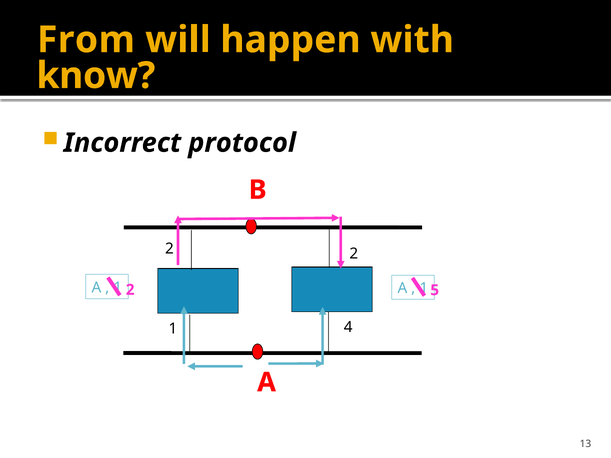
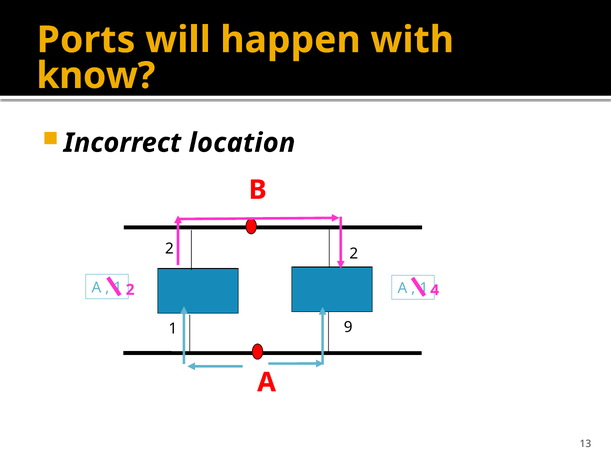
From: From -> Ports (86, 40)
protocol: protocol -> location (242, 143)
5: 5 -> 4 (435, 290)
4: 4 -> 9 (348, 328)
